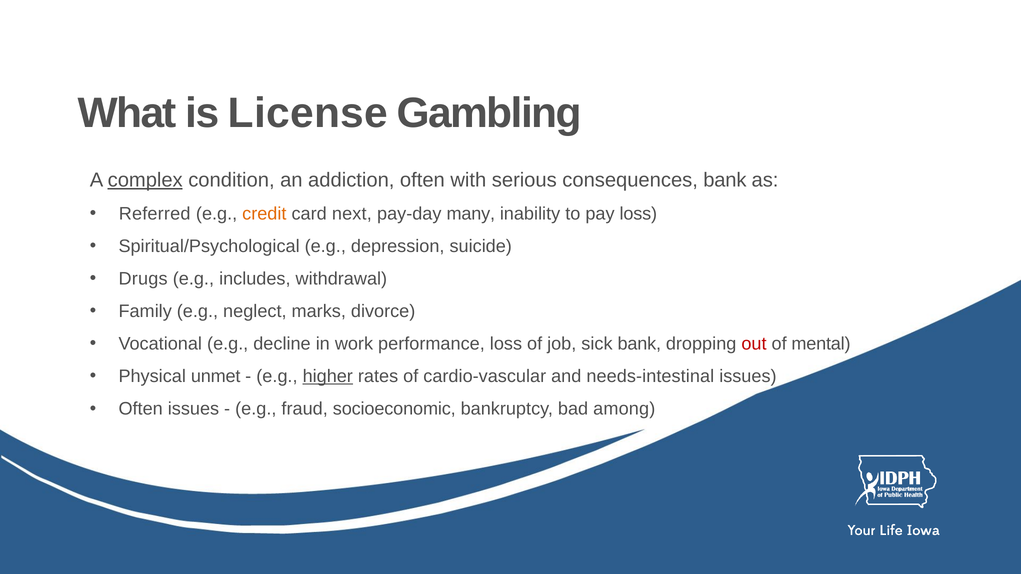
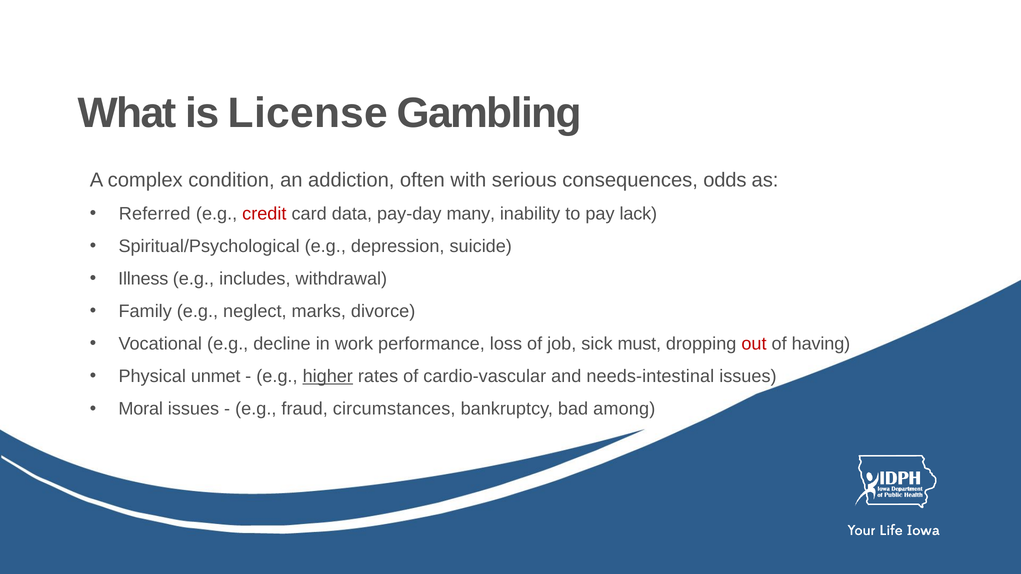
complex underline: present -> none (145, 180)
consequences bank: bank -> odds (725, 180)
credit colour: orange -> red (264, 214)
next: next -> data (352, 214)
pay loss: loss -> lack (638, 214)
Drugs: Drugs -> Illness (143, 279)
sick bank: bank -> must (639, 344)
mental: mental -> having (821, 344)
Often: Often -> Moral (141, 409)
socioeconomic: socioeconomic -> circumstances (394, 409)
